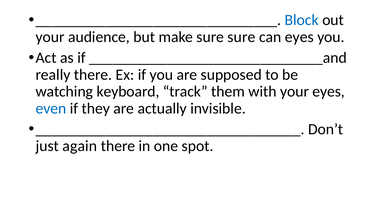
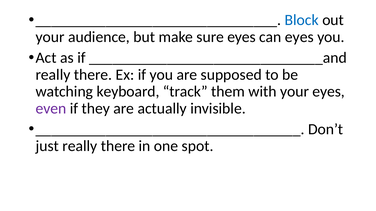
sure sure: sure -> eyes (242, 37)
even colour: blue -> purple (51, 109)
just again: again -> really (80, 146)
